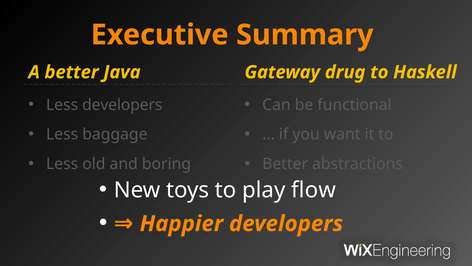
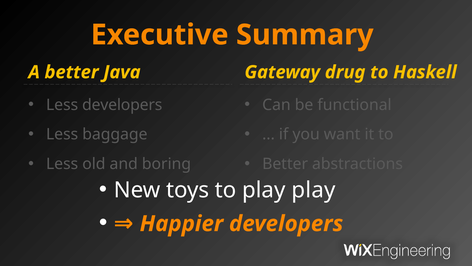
play flow: flow -> play (314, 190)
